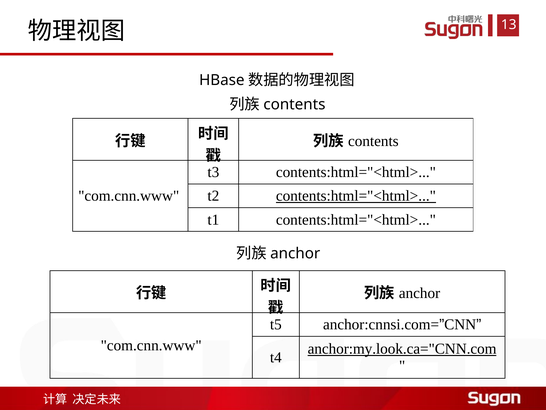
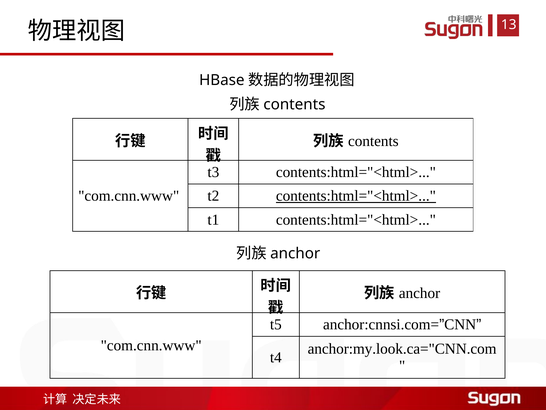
anchor:my.look.ca="CNN.com underline: present -> none (402, 348)
